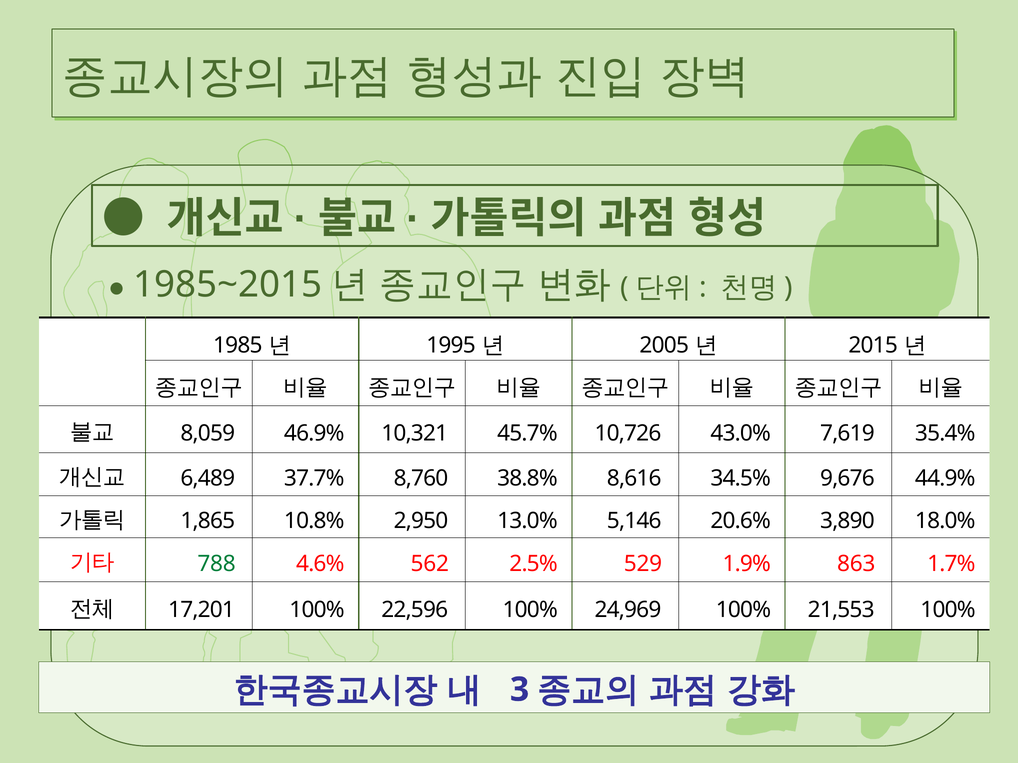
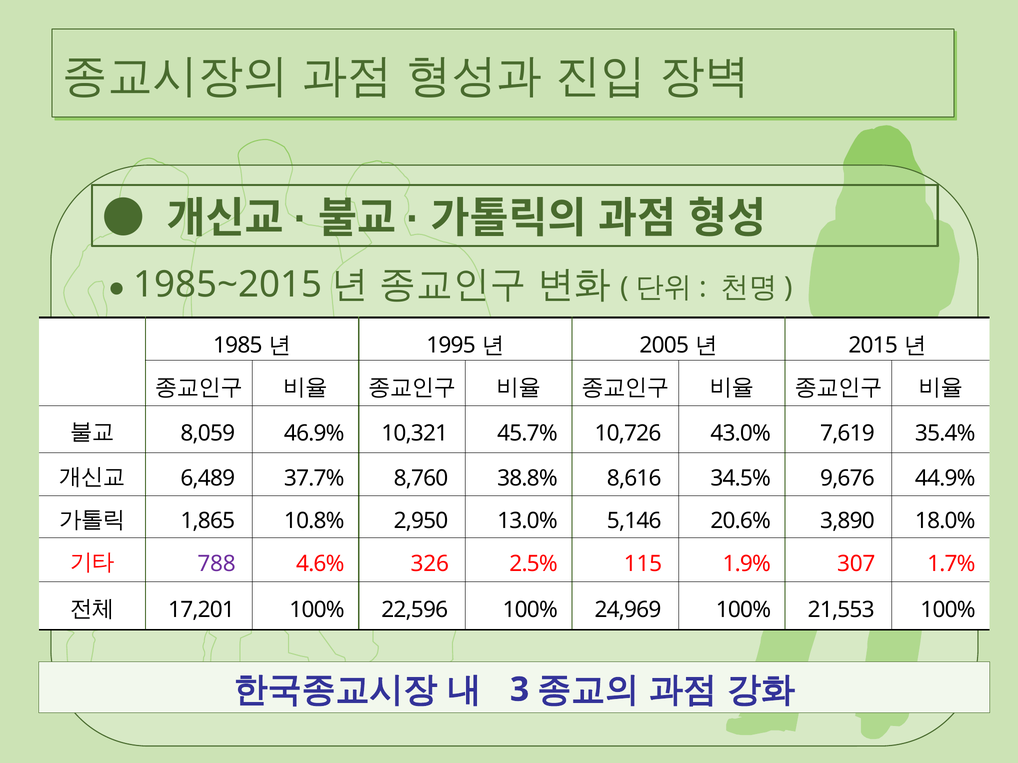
788 colour: green -> purple (217, 564)
562: 562 -> 326 (430, 564)
529: 529 -> 115 (643, 564)
863: 863 -> 307 (856, 564)
